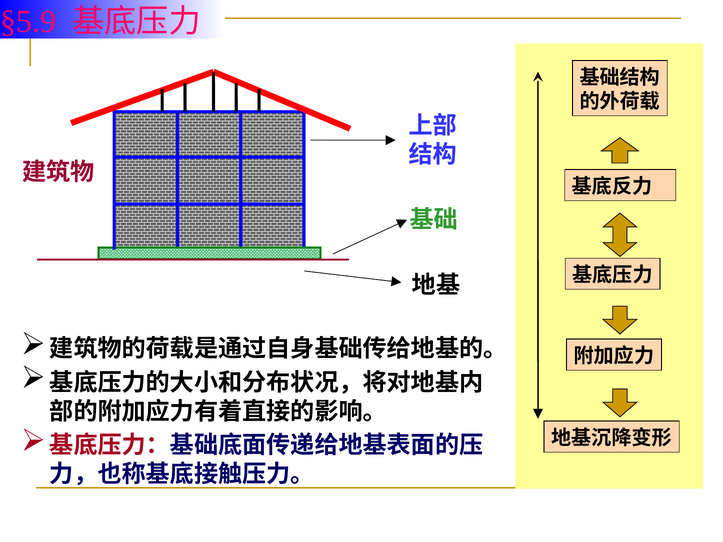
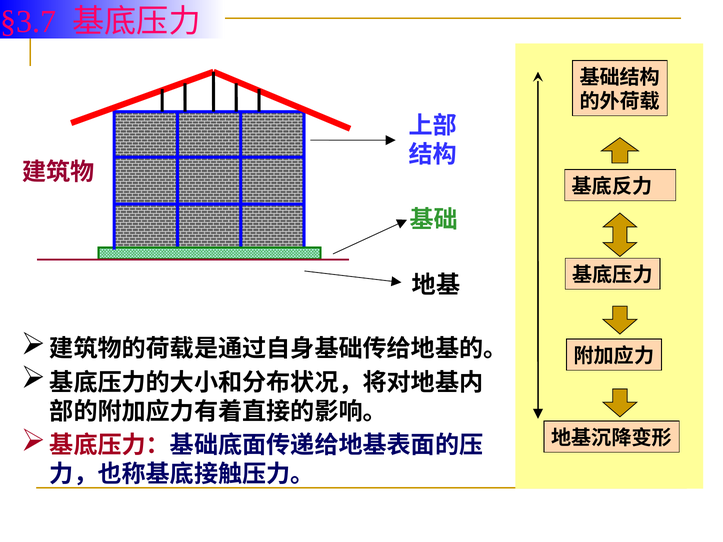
§5.9: §5.9 -> §3.7 (28, 22)
